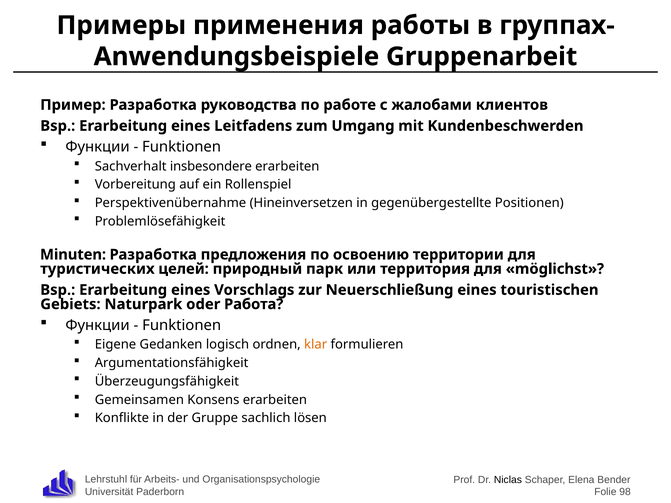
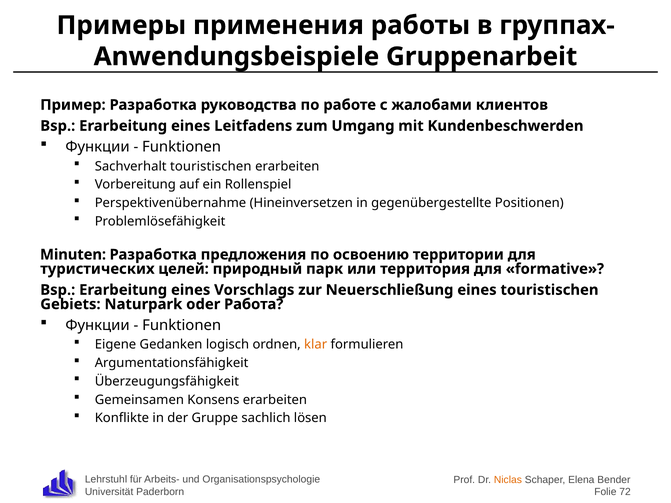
Sachverhalt insbesondere: insbesondere -> touristischen (211, 166)
möglichst: möglichst -> formative (555, 269)
Niclas colour: black -> orange (508, 480)
98: 98 -> 72 (625, 492)
